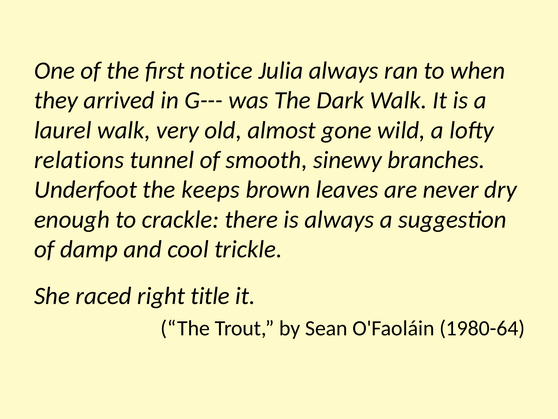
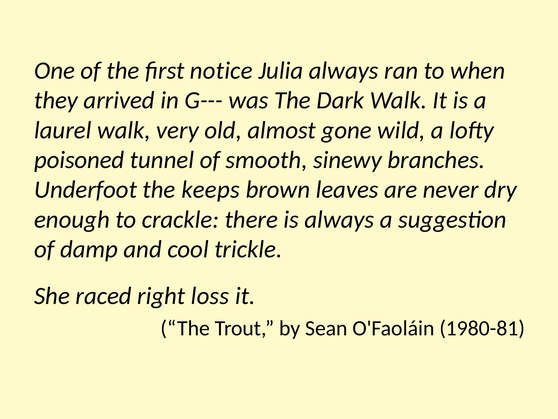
relations: relations -> poisoned (79, 160)
title: title -> loss (210, 296)
1980-64: 1980-64 -> 1980-81 (482, 328)
